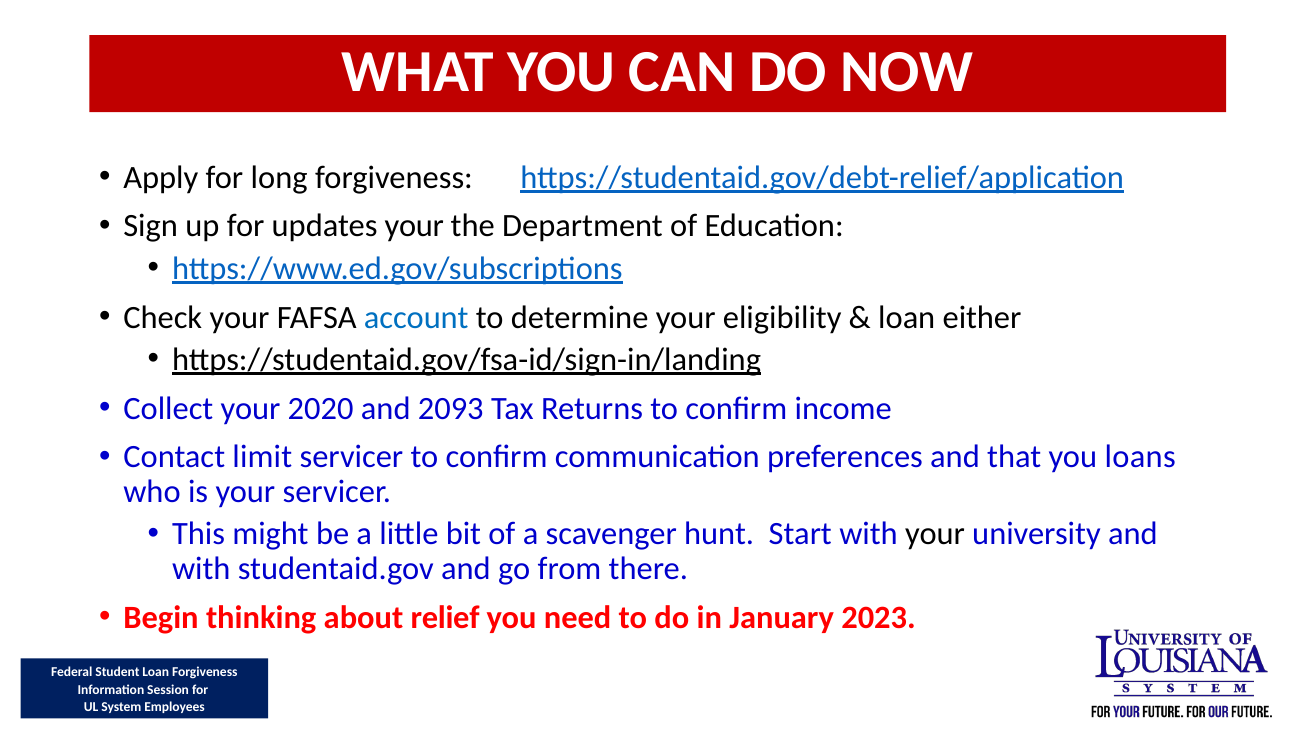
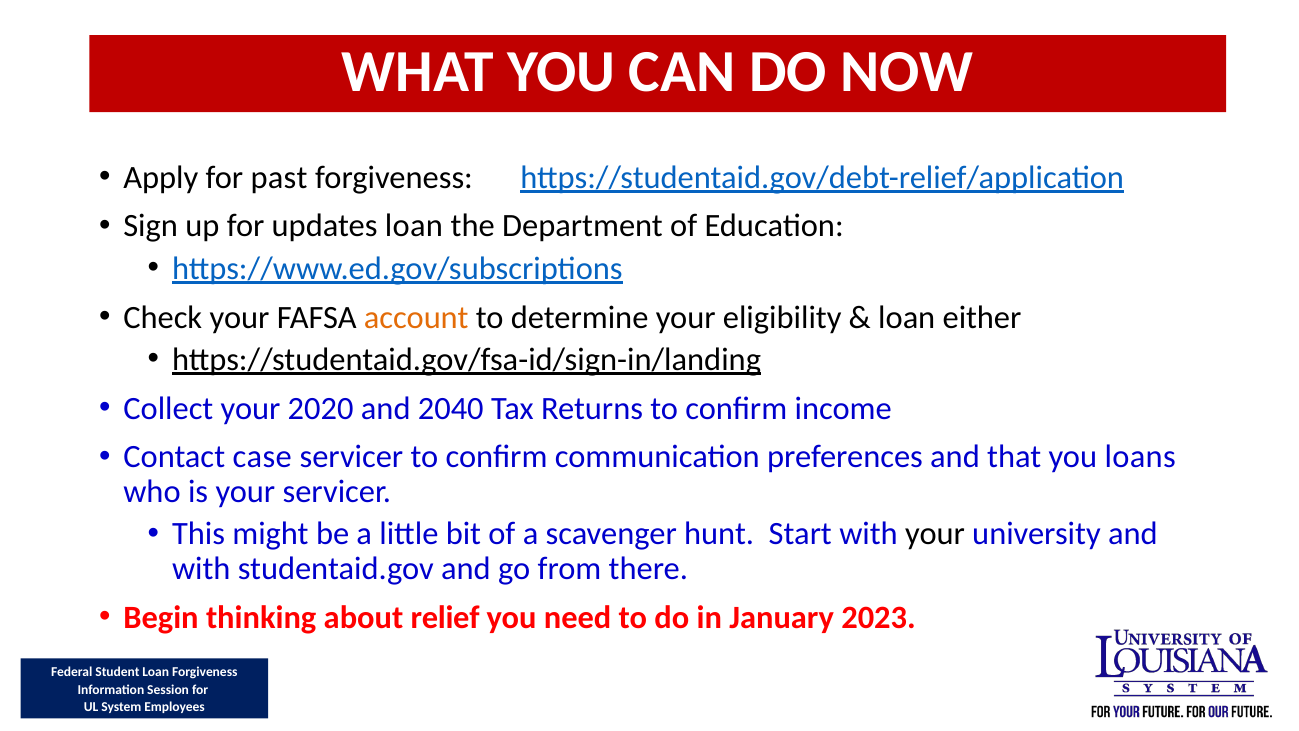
long: long -> past (279, 177)
updates your: your -> loan (414, 226)
account colour: blue -> orange (416, 317)
2093: 2093 -> 2040 (451, 408)
limit: limit -> case (262, 457)
